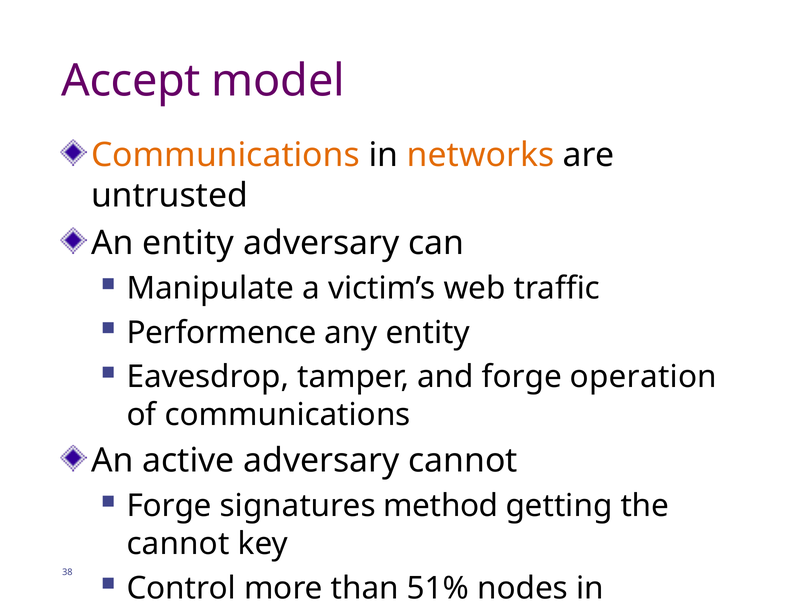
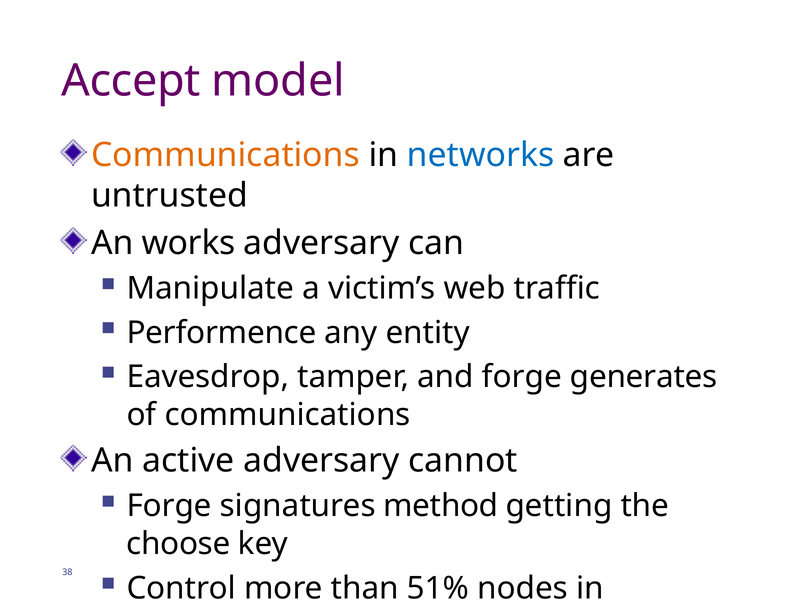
networks colour: orange -> blue (481, 155)
An entity: entity -> works (189, 243)
operation: operation -> generates (644, 377)
cannot: cannot -> choose (178, 544)
